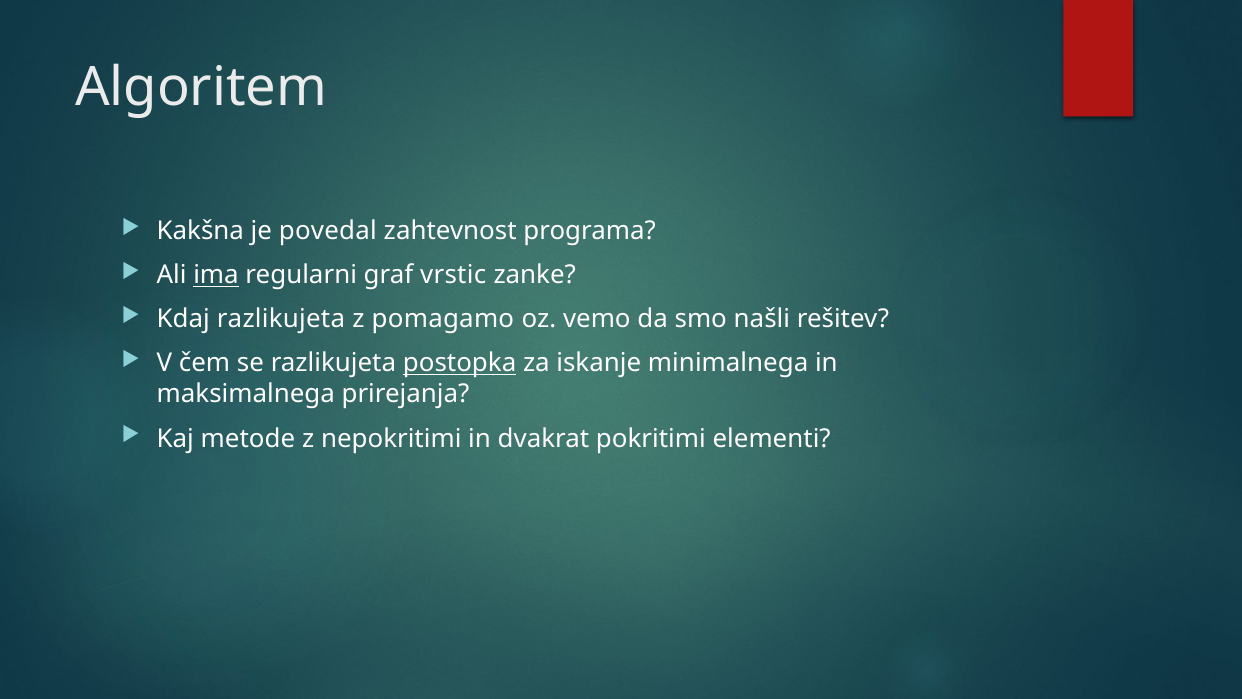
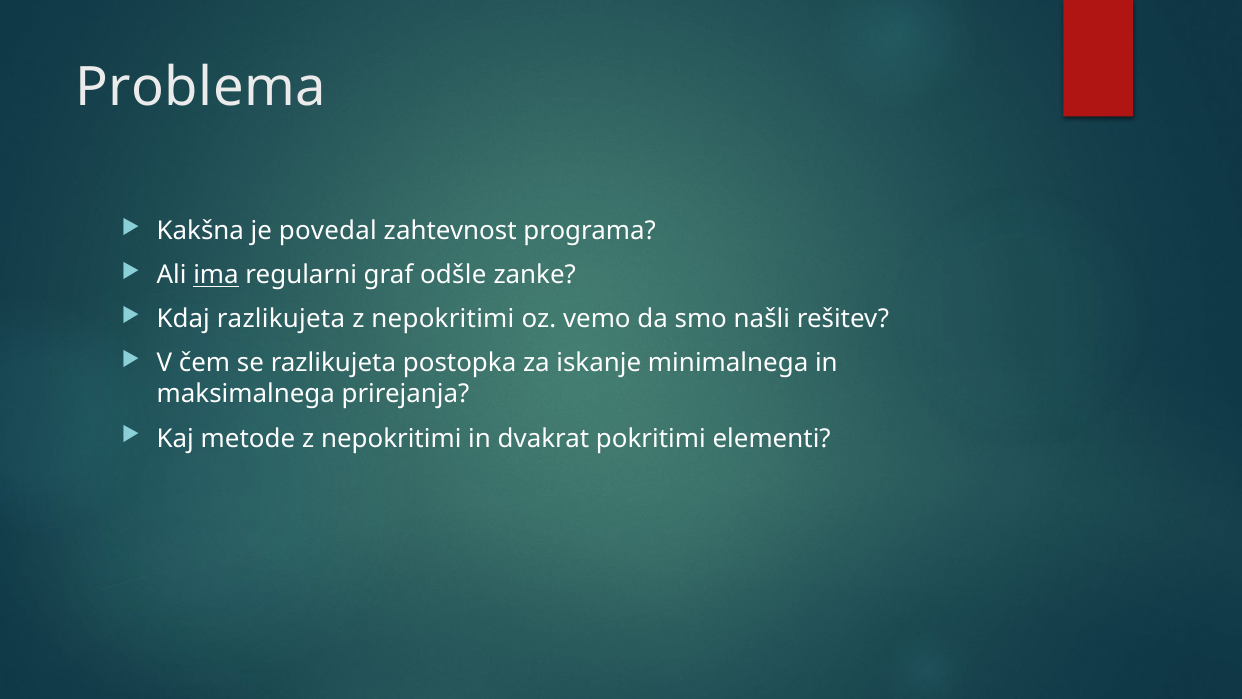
Algoritem: Algoritem -> Problema (201, 87)
vrstic: vrstic -> odšle (453, 275)
pomagamo: pomagamo -> nepokritimi (443, 319)
postopka underline: present -> none (460, 363)
